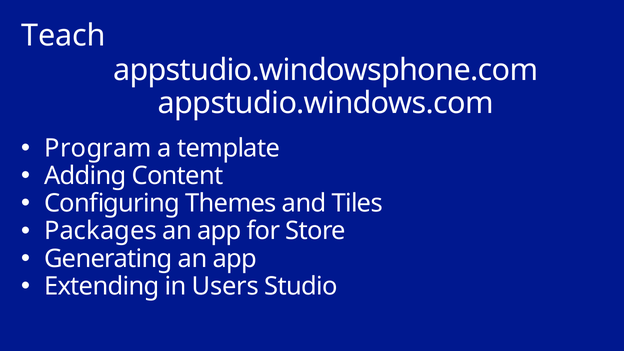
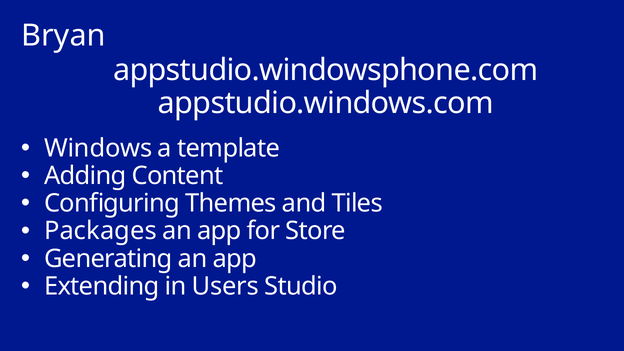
Teach: Teach -> Bryan (63, 36)
Program: Program -> Windows (98, 148)
